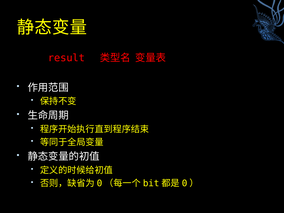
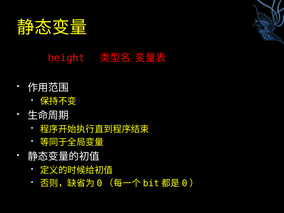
result: result -> height (66, 58)
